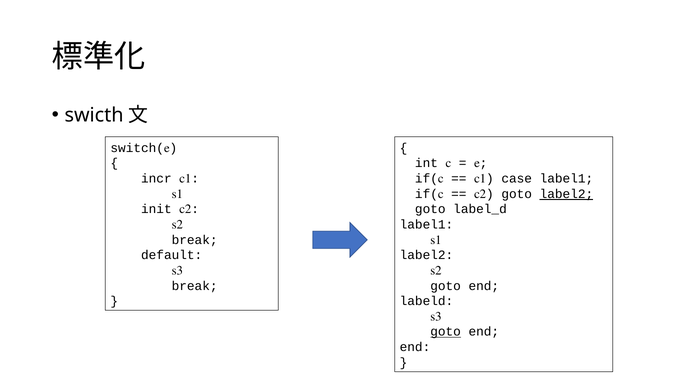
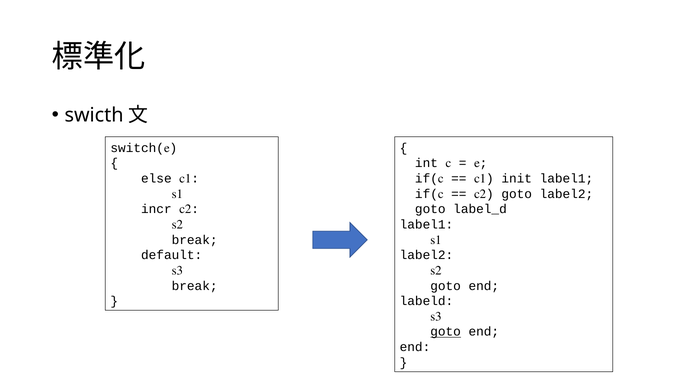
case: case -> init (517, 178)
incr: incr -> else (156, 178)
label2 underline: present -> none (566, 194)
init: init -> incr (156, 209)
